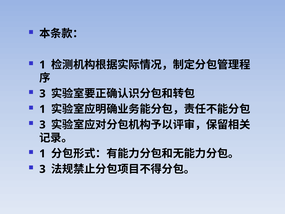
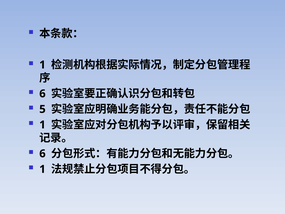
3: 3 -> 6 (42, 94)
1: 1 -> 5 (42, 109)
3: 3 -> 1 (42, 125)
1: 1 -> 6 (42, 153)
3: 3 -> 1 (42, 169)
